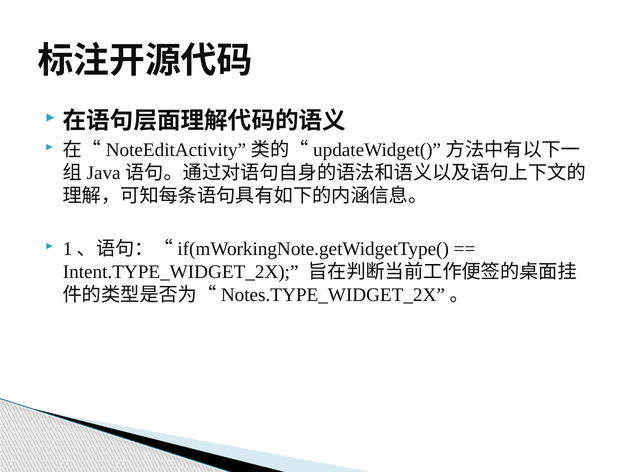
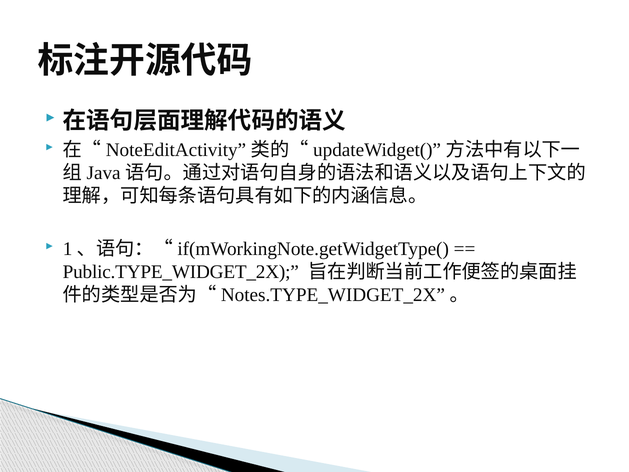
Intent.TYPE_WIDGET_2X: Intent.TYPE_WIDGET_2X -> Public.TYPE_WIDGET_2X (181, 272)
